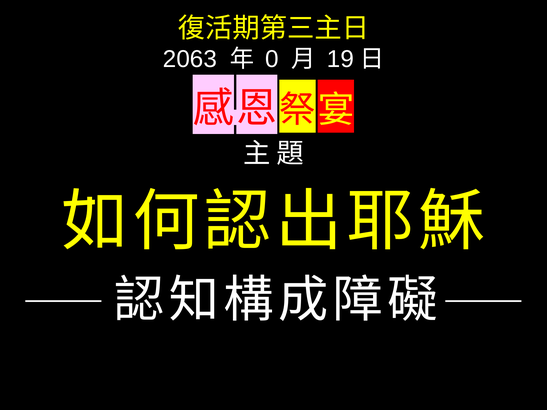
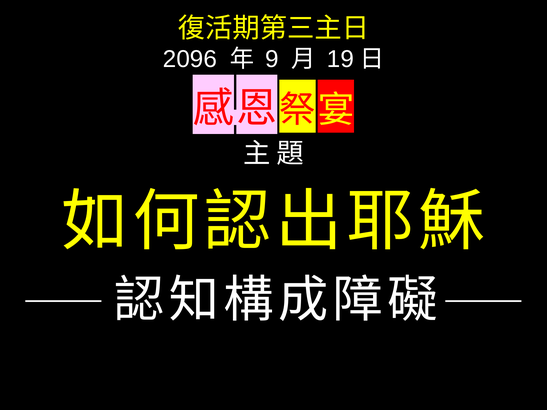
2063: 2063 -> 2096 (190, 59)
0: 0 -> 9 (272, 59)
